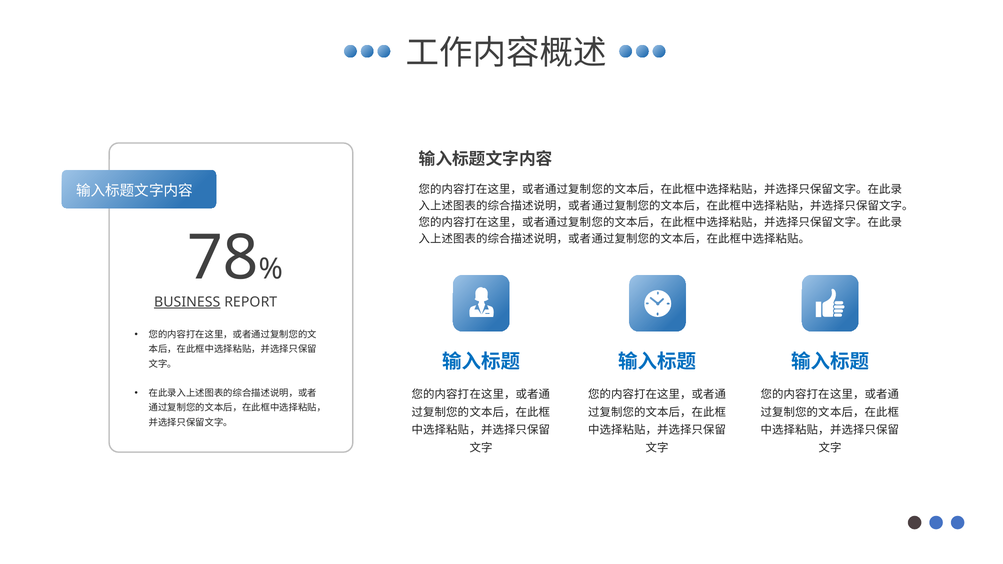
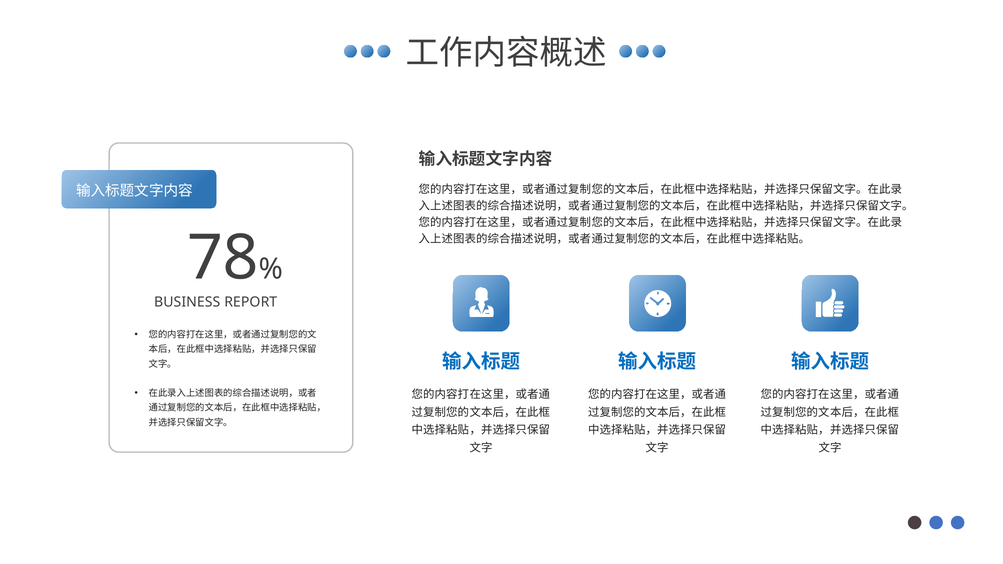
BUSINESS underline: present -> none (187, 302)
